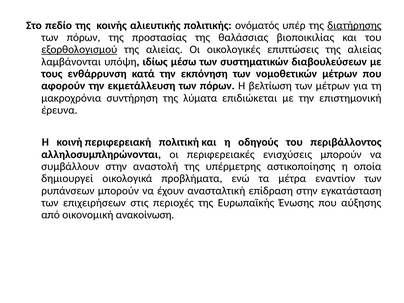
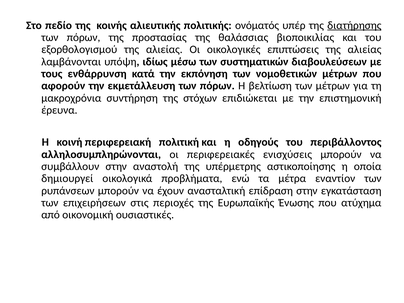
εξορθολογισμού underline: present -> none (79, 50)
λύματα: λύματα -> στόχων (200, 98)
αύξησης: αύξησης -> ατύχημα (361, 203)
ανακοίνωση: ανακοίνωση -> ουσιαστικές (145, 215)
